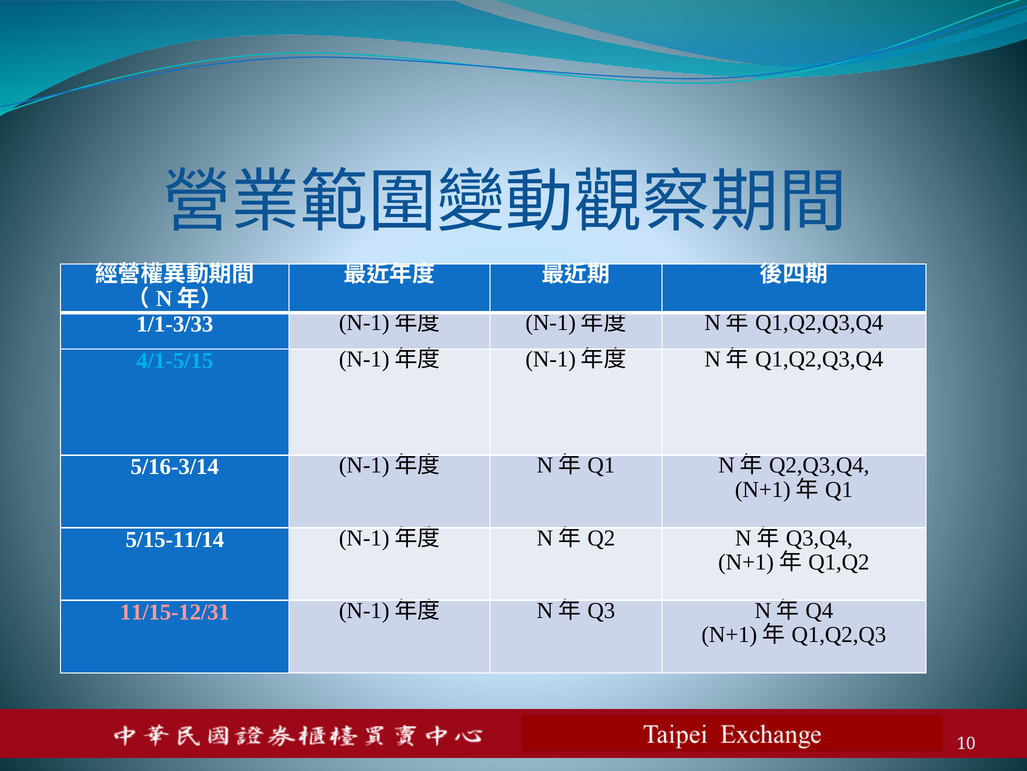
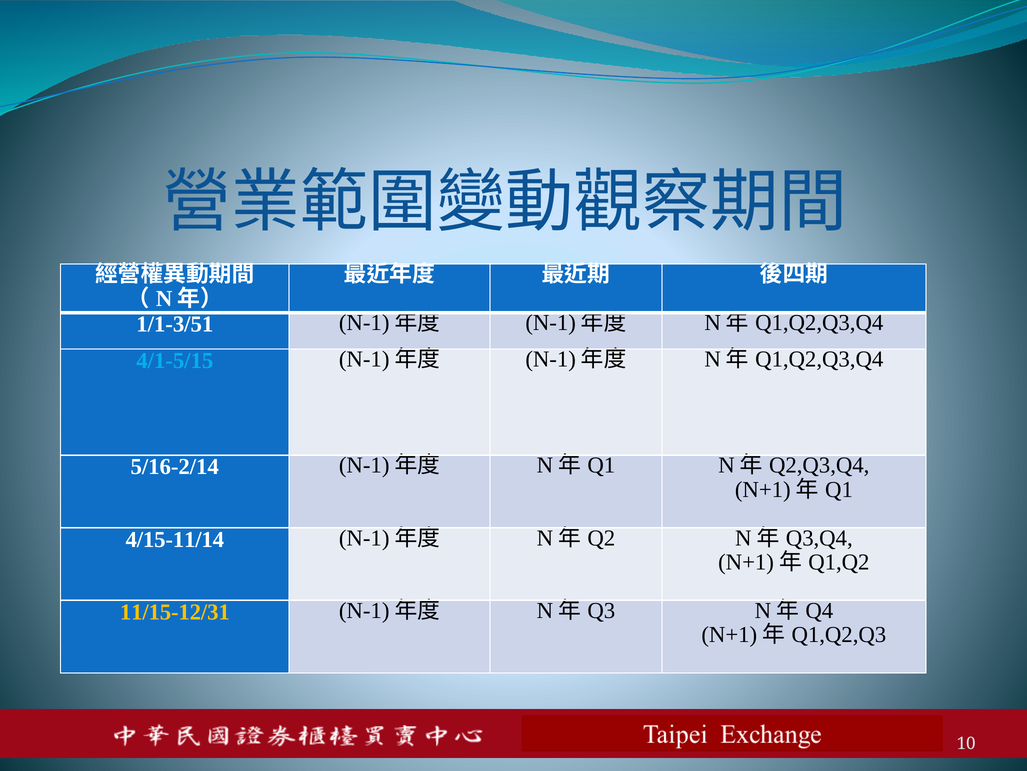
1/1-3/33: 1/1-3/33 -> 1/1-3/51 (175, 324)
5/16-3/14: 5/16-3/14 -> 5/16-2/14 (175, 467)
5/15-11/14: 5/15-11/14 -> 4/15-11/14 (175, 539)
11/15-12/31 colour: pink -> yellow (175, 612)
